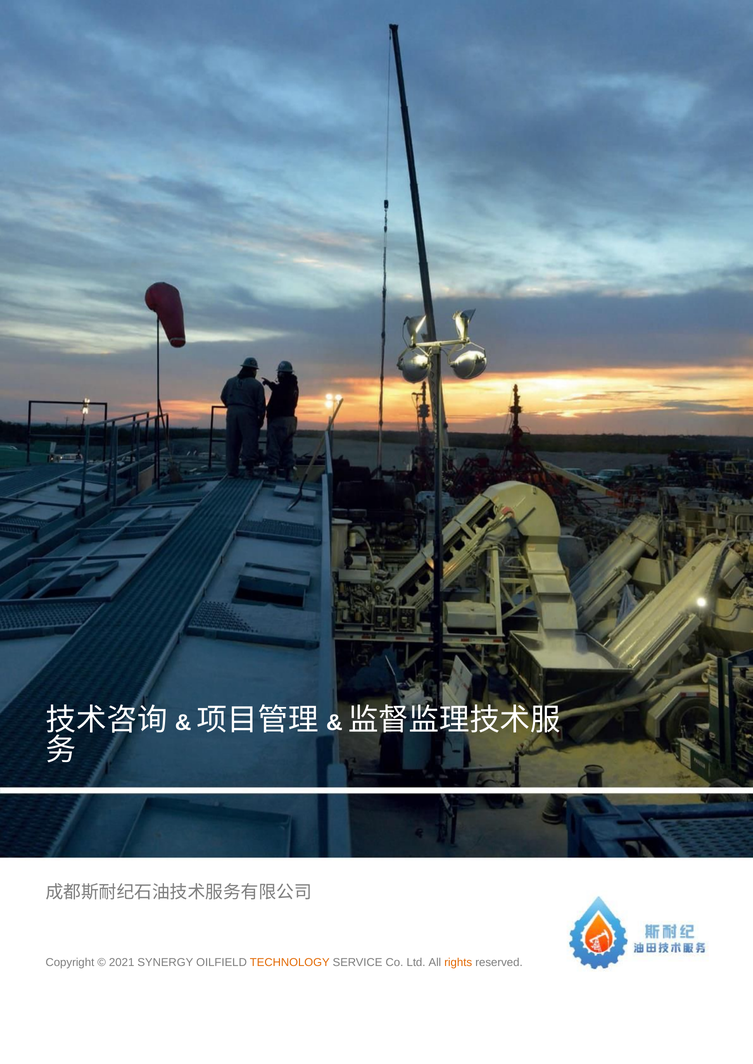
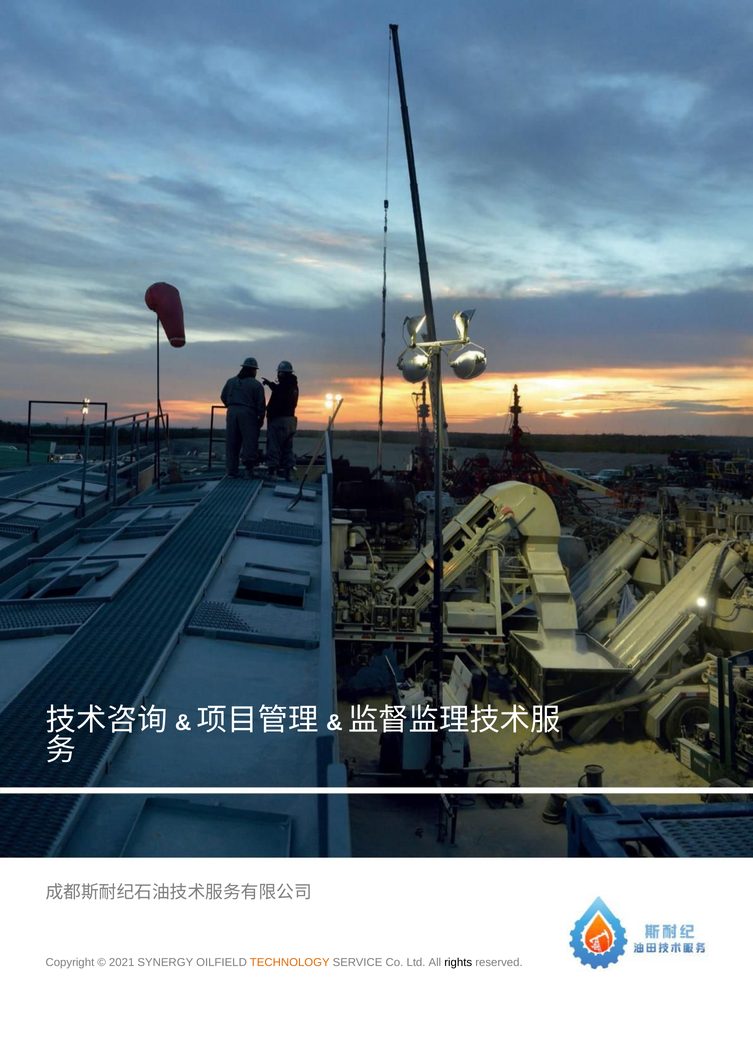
rights colour: orange -> black (458, 963)
